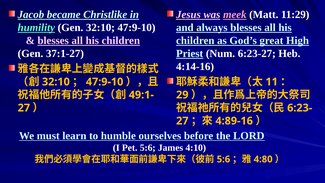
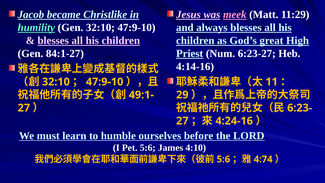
37:1-27: 37:1-27 -> 84:1-27 (65, 54)
4:89-16: 4:89-16 -> 4:24-16 (234, 121)
4:80: 4:80 -> 4:74 (263, 159)
